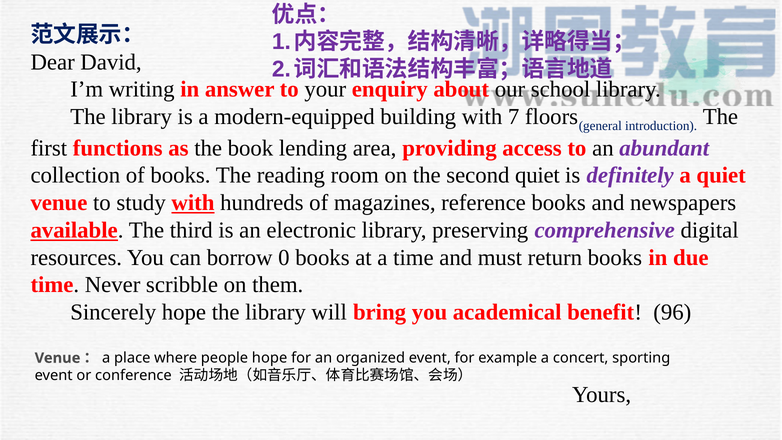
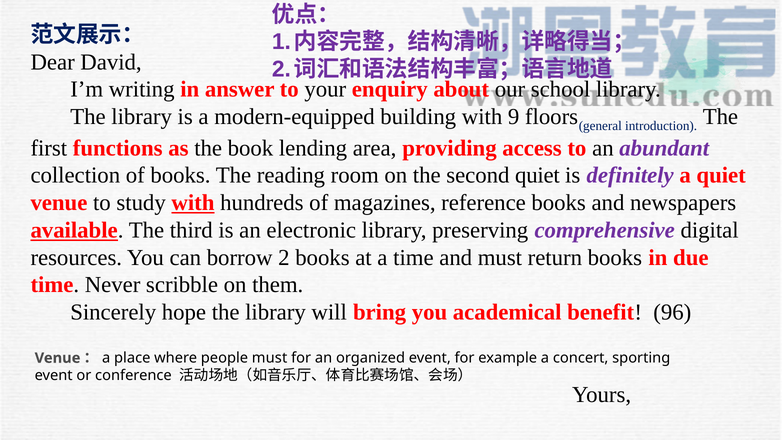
7: 7 -> 9 (514, 117)
borrow 0: 0 -> 2 (284, 257)
people hope: hope -> must (270, 358)
